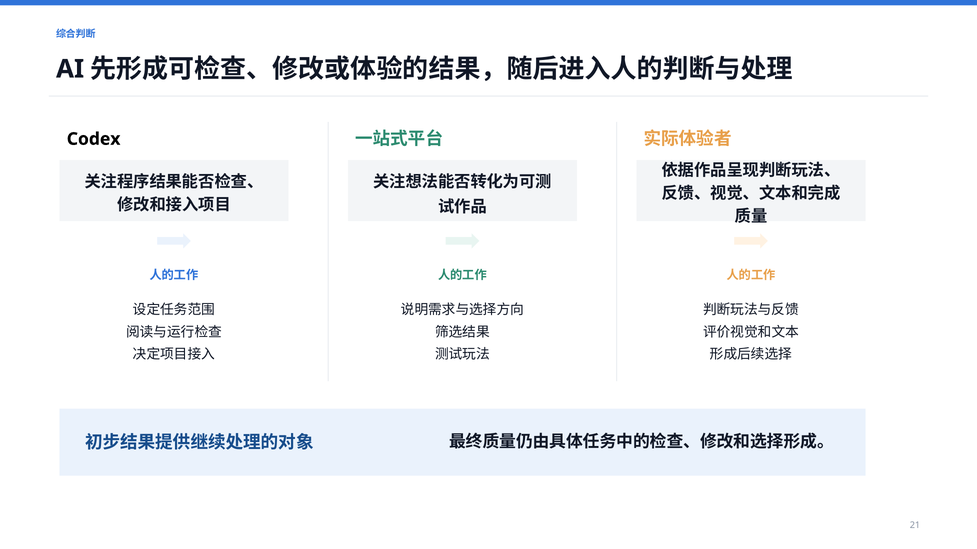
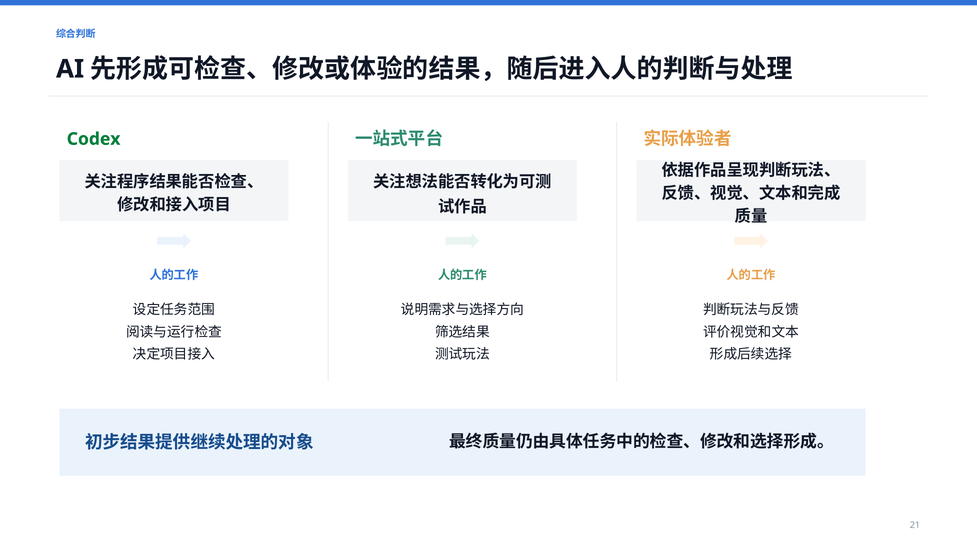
Codex colour: black -> green (94, 139)
